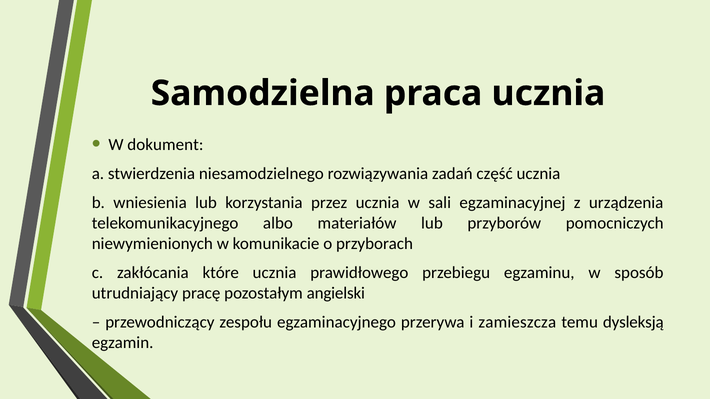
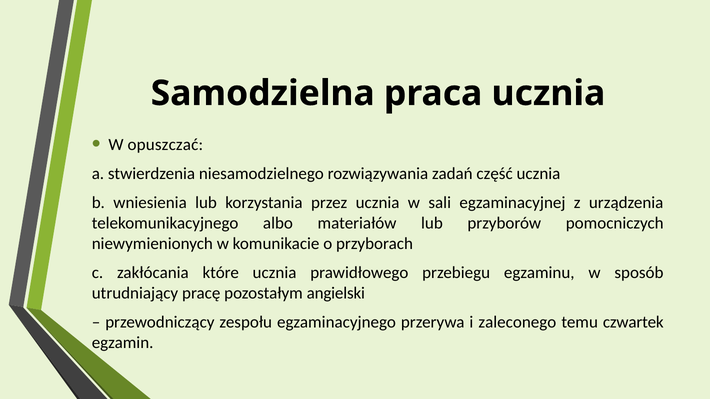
dokument: dokument -> opuszczać (165, 145)
zamieszcza: zamieszcza -> zaleconego (517, 322)
dysleksją: dysleksją -> czwartek (633, 322)
